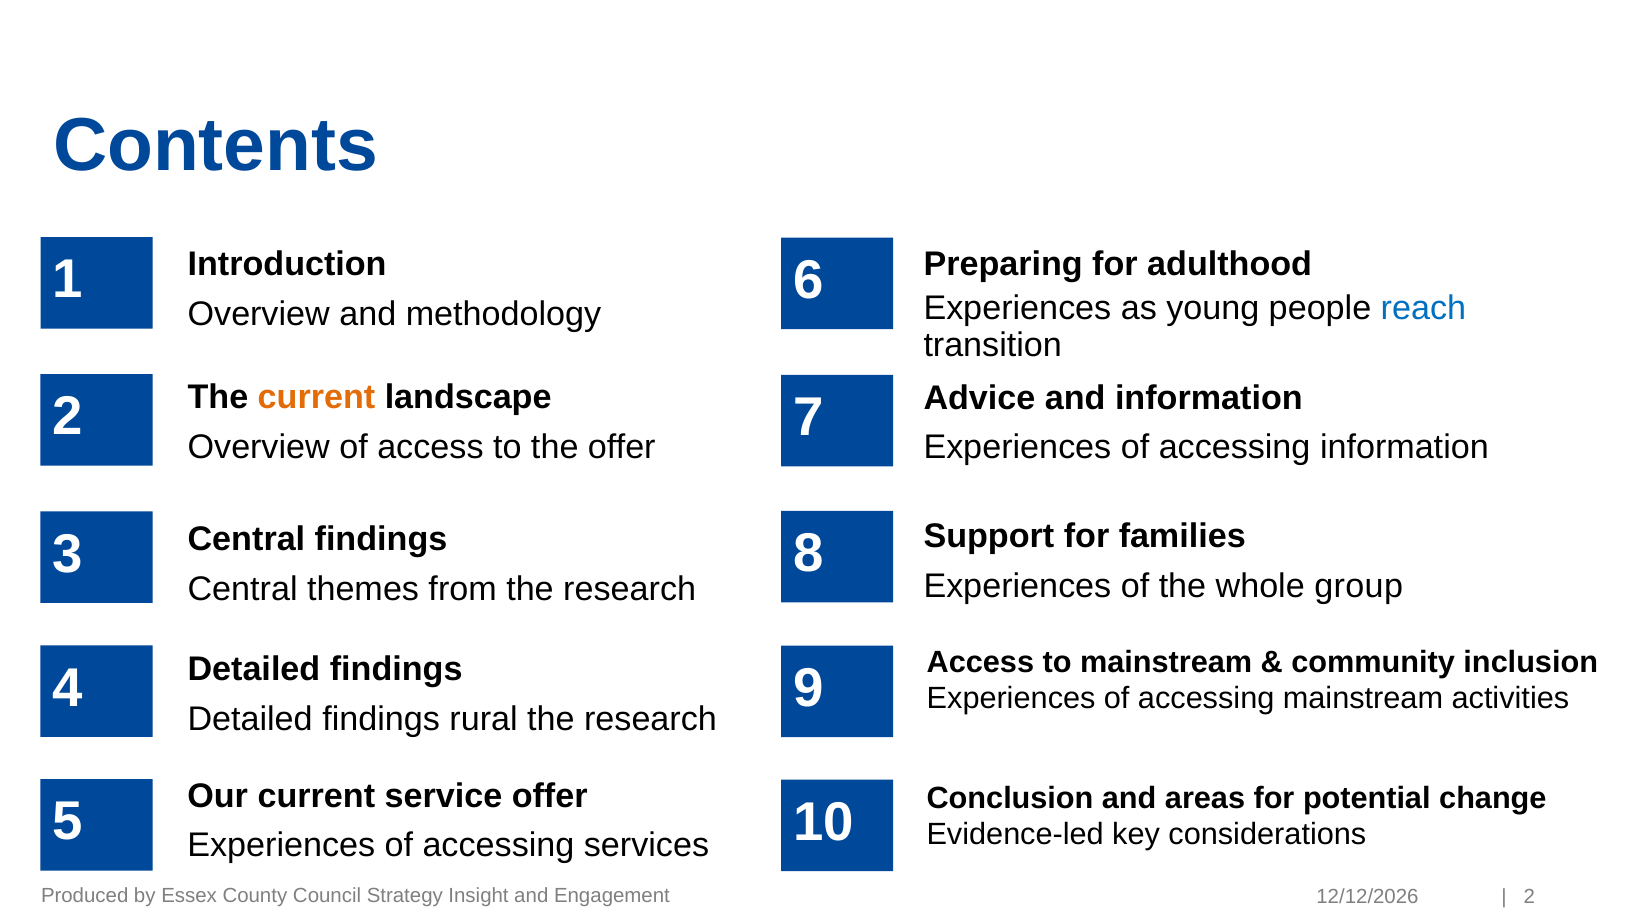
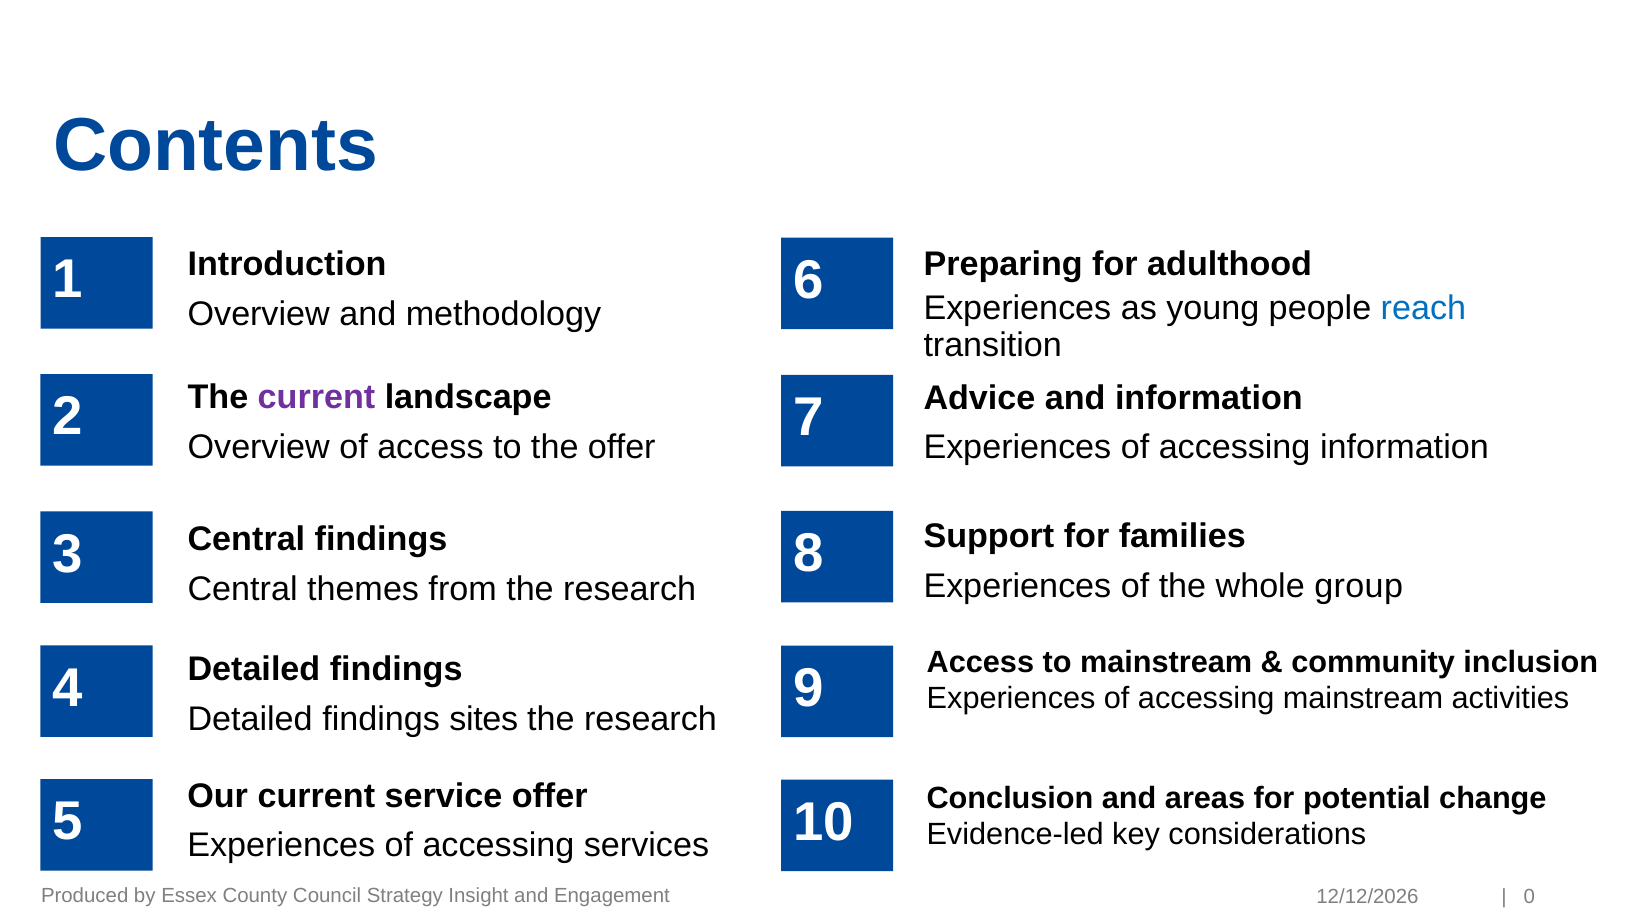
current colour: orange -> purple (317, 397)
rural: rural -> sites (484, 719)
2: 2 -> 0 (1529, 896)
